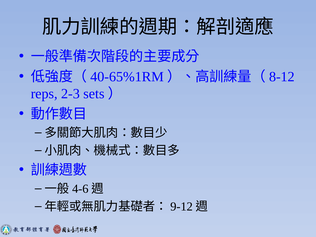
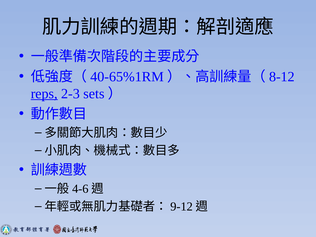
reps underline: none -> present (44, 94)
